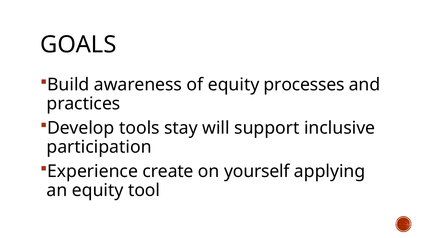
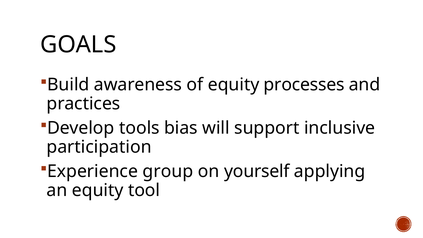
stay: stay -> bias (181, 128)
create: create -> group (168, 171)
